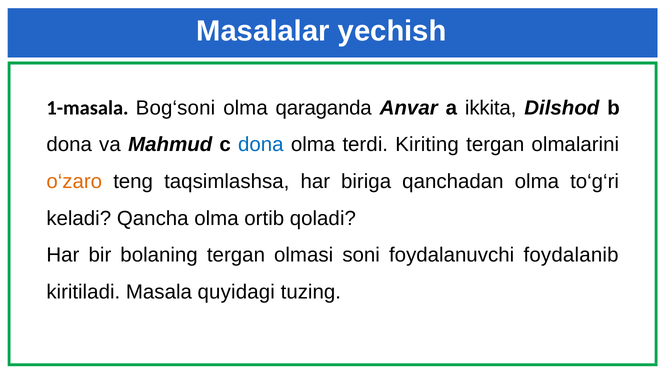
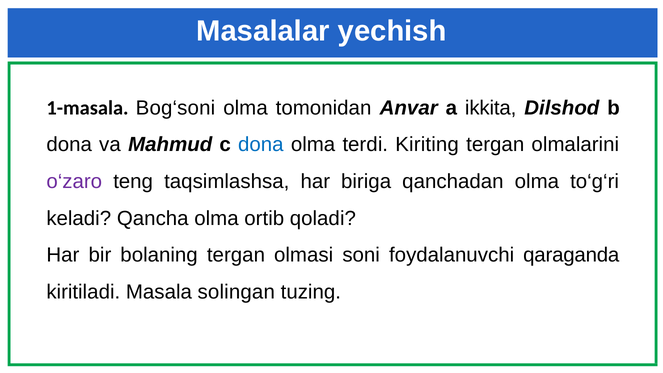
qaraganda: qaraganda -> tomonidan (324, 108)
o‘zaro colour: orange -> purple (74, 182)
foydalanib: foydalanib -> qaraganda (571, 255)
quyidagi: quyidagi -> solingan (236, 292)
